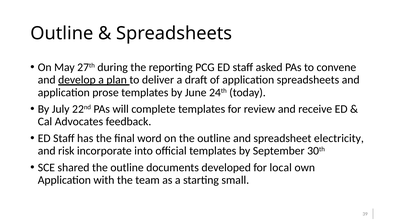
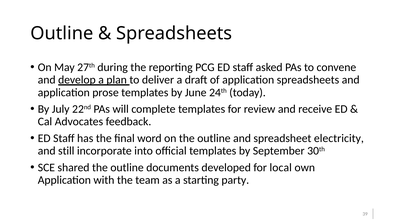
risk: risk -> still (66, 151)
small: small -> party (235, 180)
